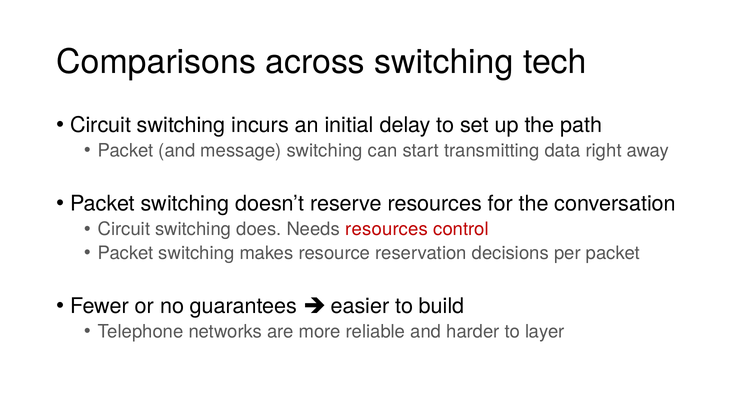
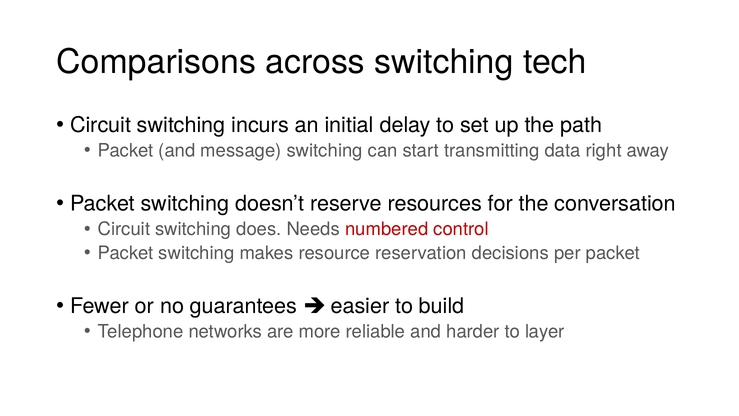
Needs resources: resources -> numbered (387, 229)
